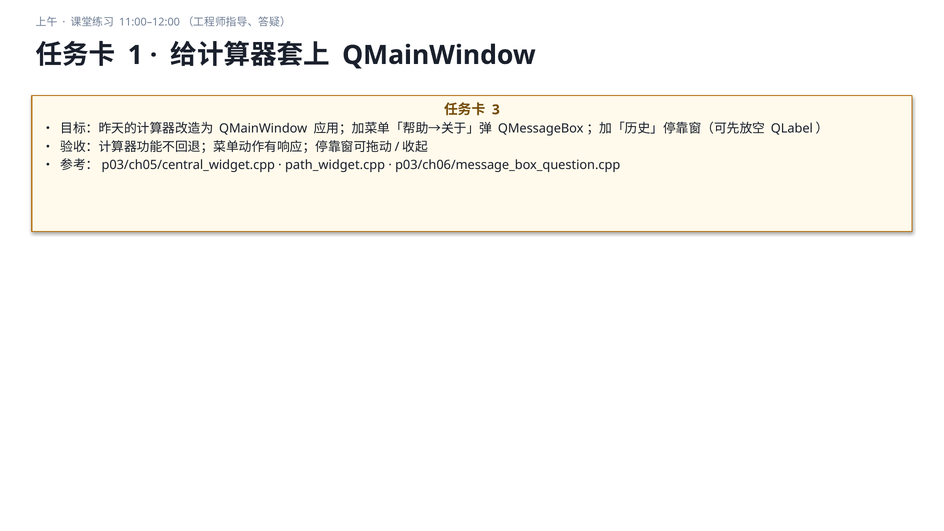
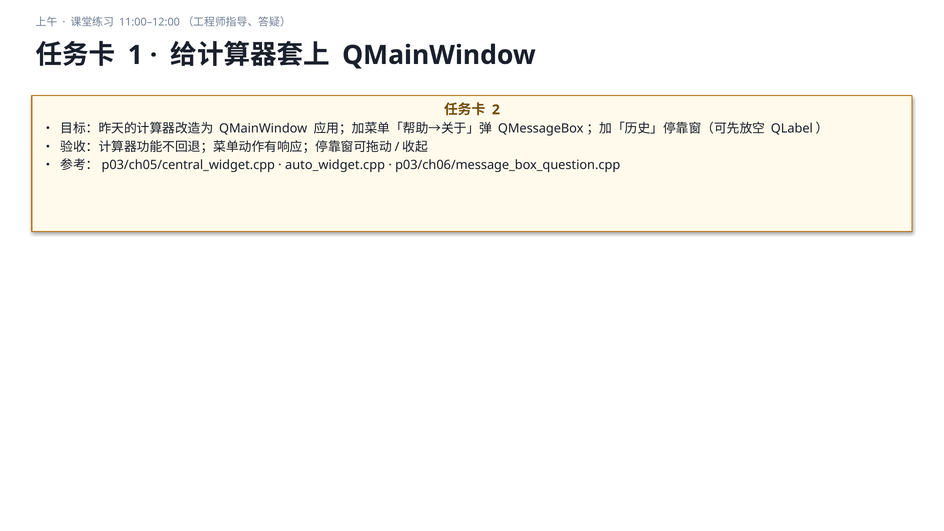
3: 3 -> 2 (496, 110)
path_widget.cpp: path_widget.cpp -> auto_widget.cpp (335, 165)
